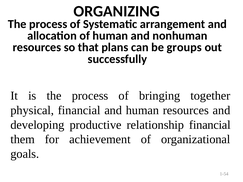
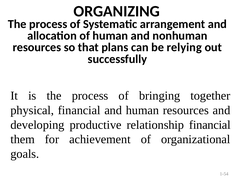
groups: groups -> relying (184, 47)
